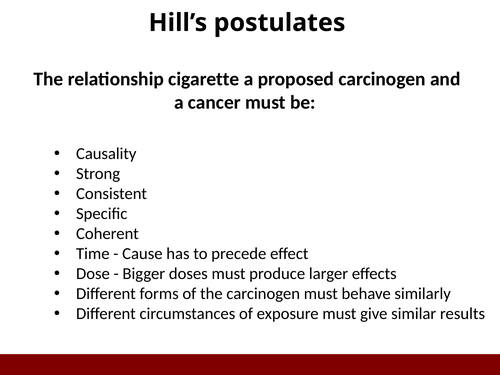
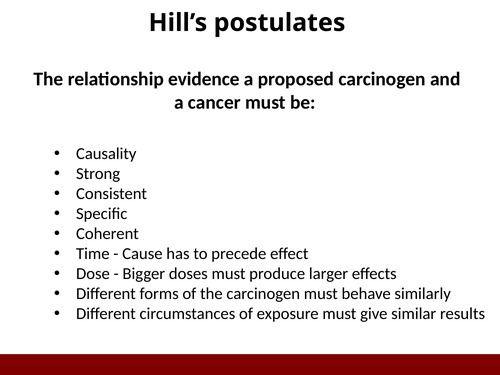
cigarette: cigarette -> evidence (204, 79)
